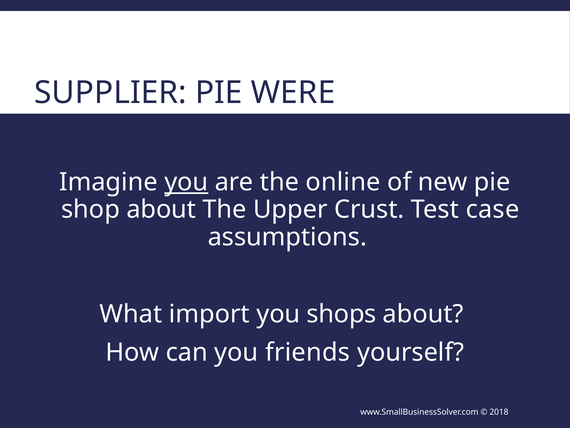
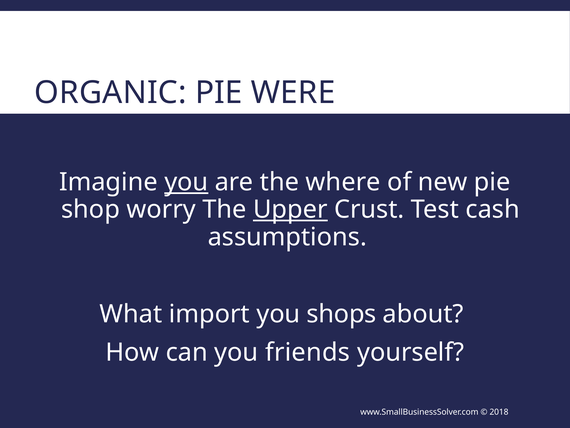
SUPPLIER: SUPPLIER -> ORGANIC (110, 93)
online: online -> where (343, 182)
shop about: about -> worry (161, 209)
Upper underline: none -> present (290, 209)
case: case -> cash (493, 209)
